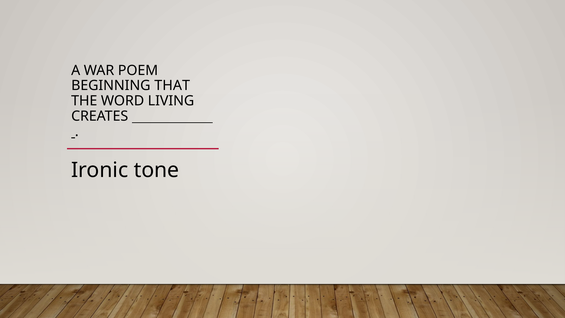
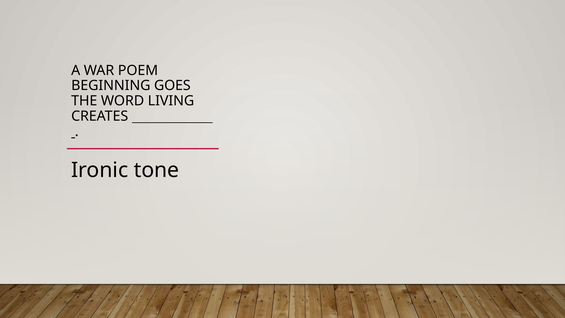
THAT: THAT -> GOES (172, 86)
